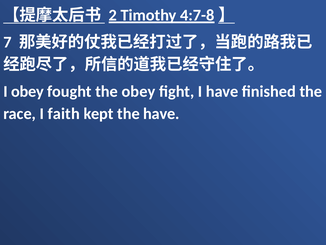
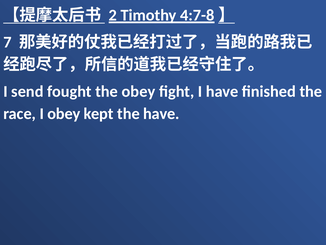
I obey: obey -> send (27, 91)
I faith: faith -> obey (64, 114)
